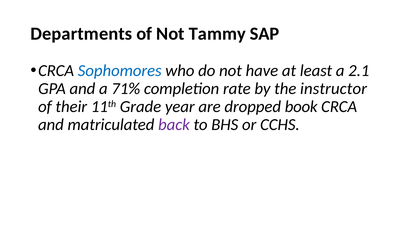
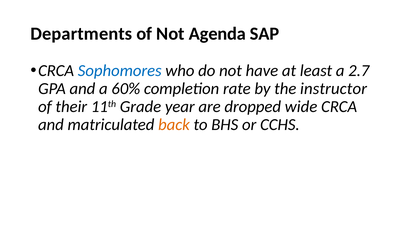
Tammy: Tammy -> Agenda (217, 34)
2.1: 2.1 -> 2.7 (359, 70)
71%: 71% -> 60% (126, 88)
book: book -> wide (301, 107)
back colour: purple -> orange (174, 125)
